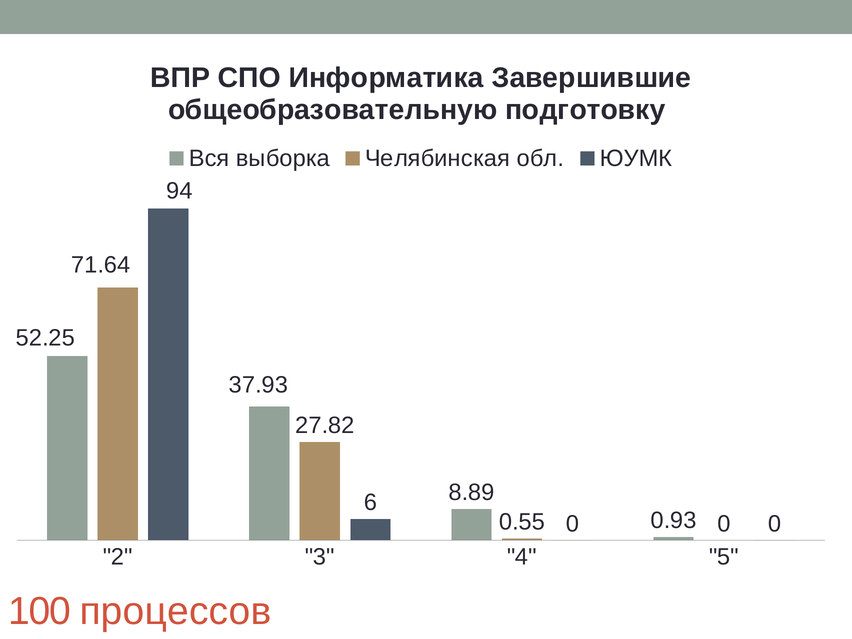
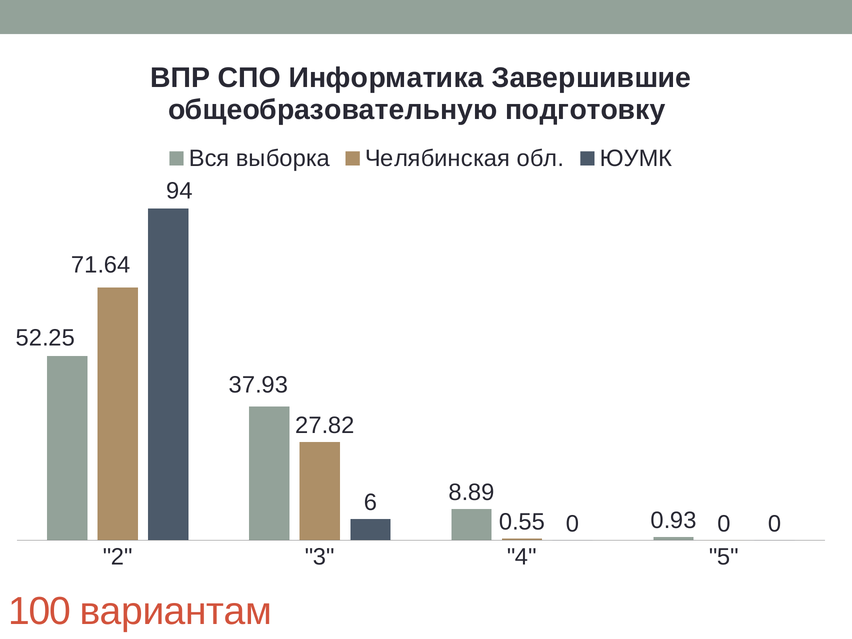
процессов: процессов -> вариантам (176, 611)
